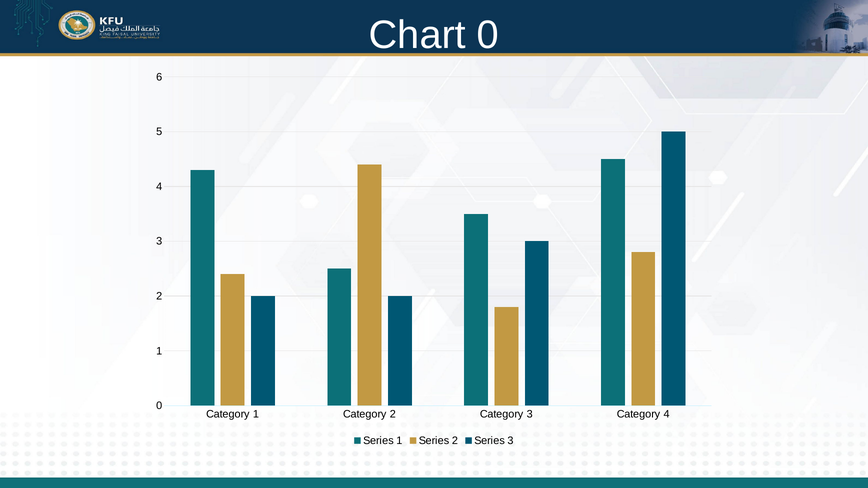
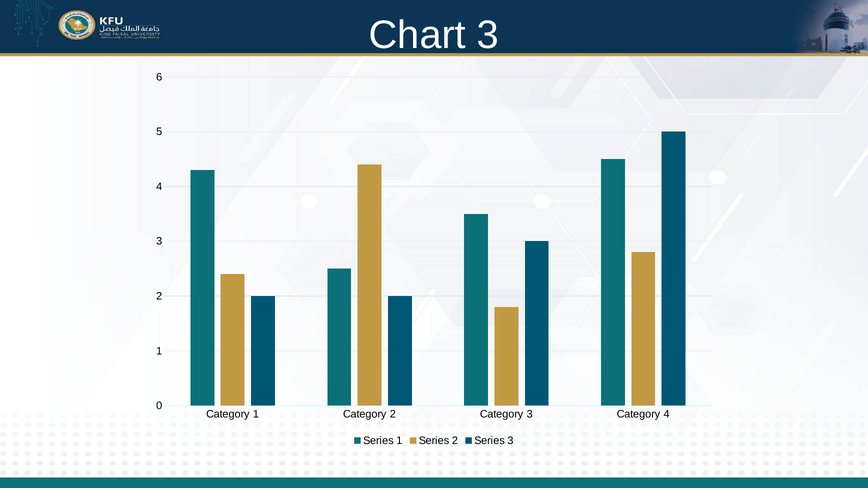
Chart 0: 0 -> 3 (488, 35)
